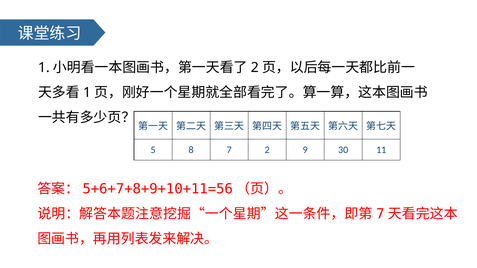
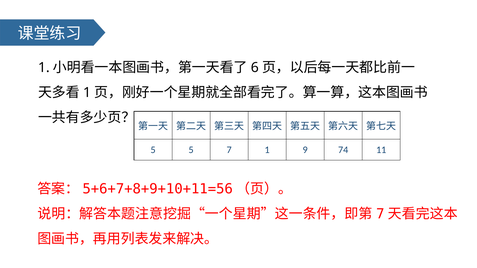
2: 2 -> 6 (255, 68)
5 8: 8 -> 5 (191, 150)
7 2: 2 -> 1 (267, 150)
30: 30 -> 74 (343, 150)
